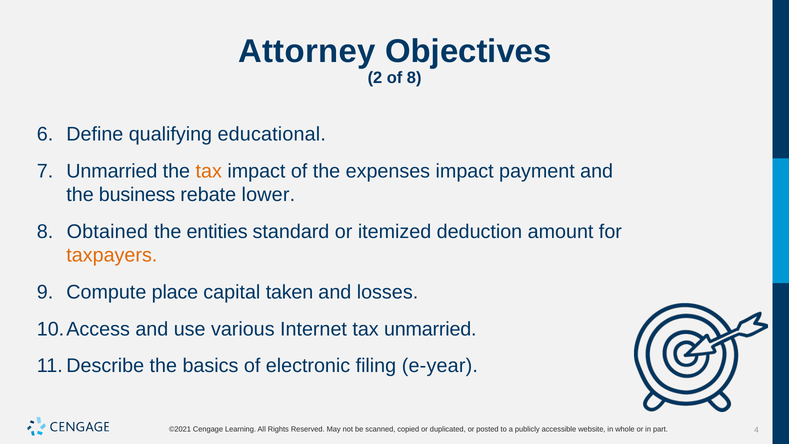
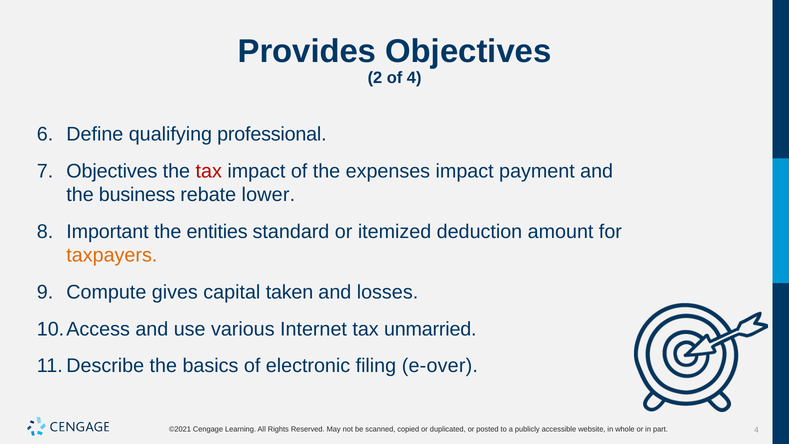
Attorney: Attorney -> Provides (307, 51)
of 8: 8 -> 4 (414, 78)
educational: educational -> professional (272, 134)
Unmarried: Unmarried -> Objectives (112, 171)
tax colour: orange -> red (209, 171)
Obtained: Obtained -> Important (108, 232)
place: place -> gives (175, 292)
e-year: e-year -> e-over (440, 366)
